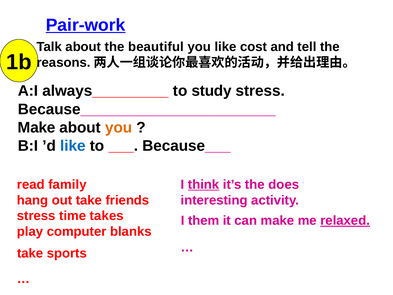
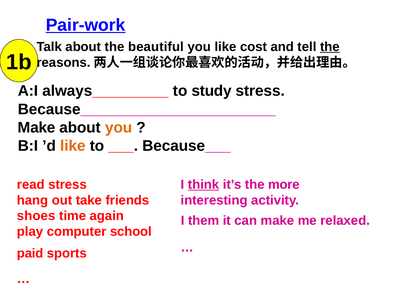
the underline: none -> present (330, 47)
like colour: blue -> orange (73, 146)
read family: family -> stress (68, 184)
does: does -> more (284, 184)
stress: stress -> shoes (36, 216)
takes: takes -> again (107, 216)
relaxed underline: present -> none (345, 220)
blanks: blanks -> school (131, 231)
take: take -> paid (30, 253)
